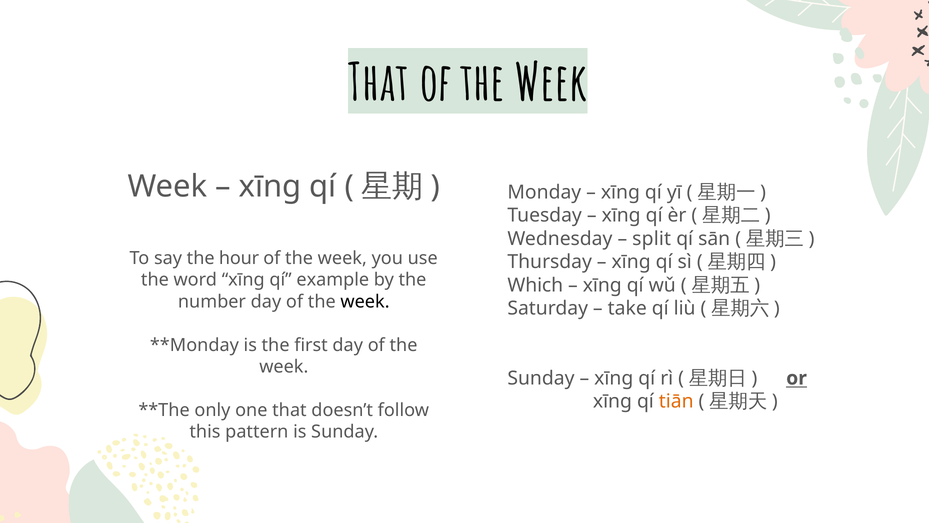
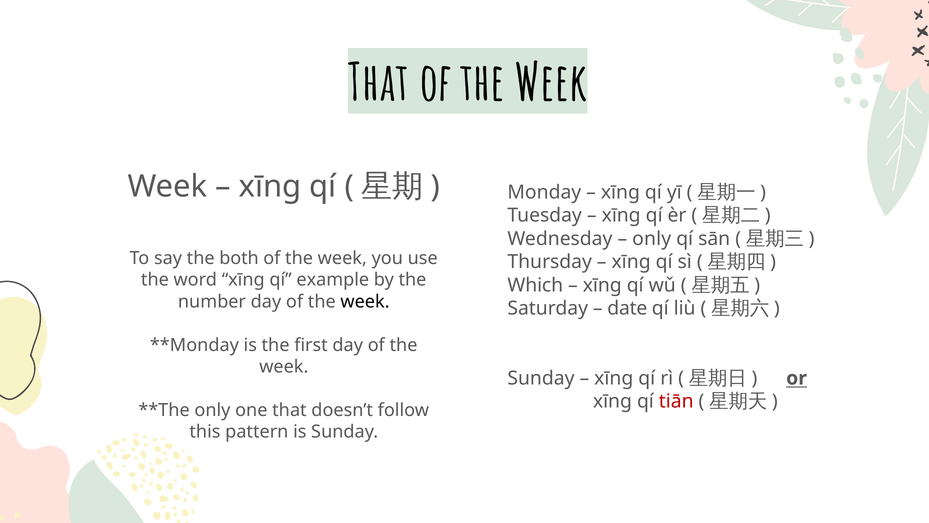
split: split -> only (652, 239)
hour: hour -> both (239, 258)
take: take -> date (627, 308)
tiān colour: orange -> red (676, 401)
